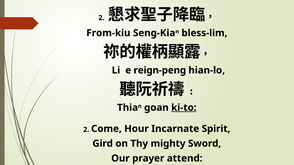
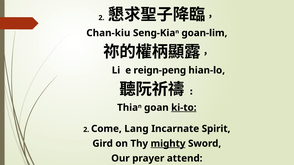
From-kiu: From-kiu -> Chan-kiu (108, 33)
bless-lim: bless-lim -> goan-lim (204, 33)
Hour: Hour -> Lang (136, 129)
mighty underline: none -> present (168, 144)
